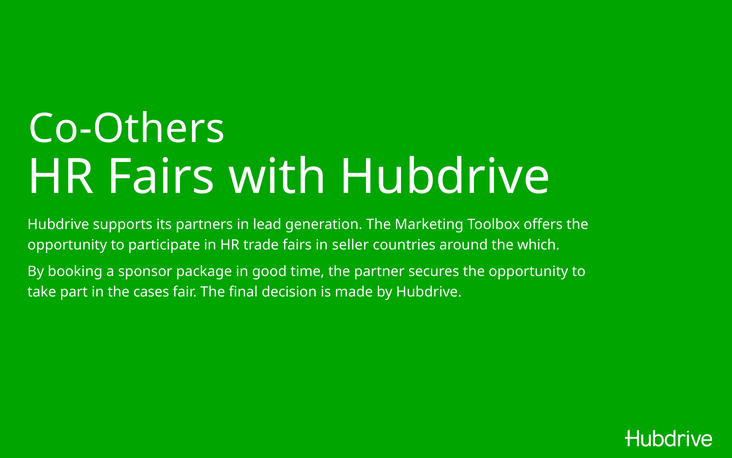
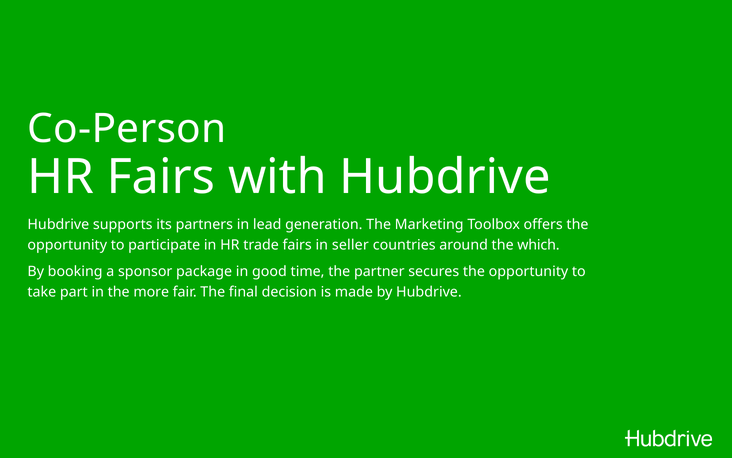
Co-Others: Co-Others -> Co-Person (127, 129)
cases: cases -> more (151, 292)
